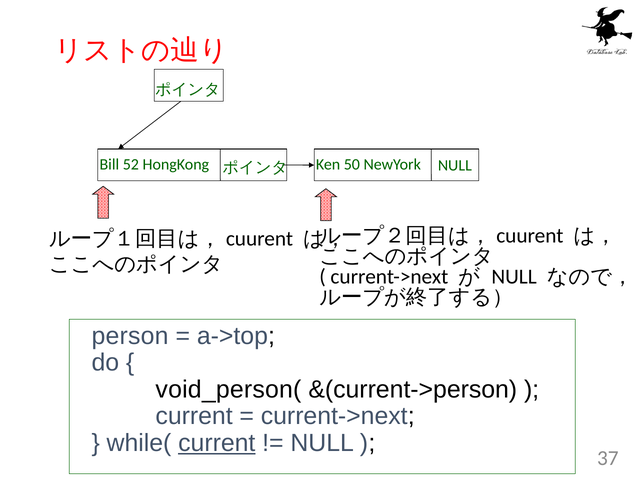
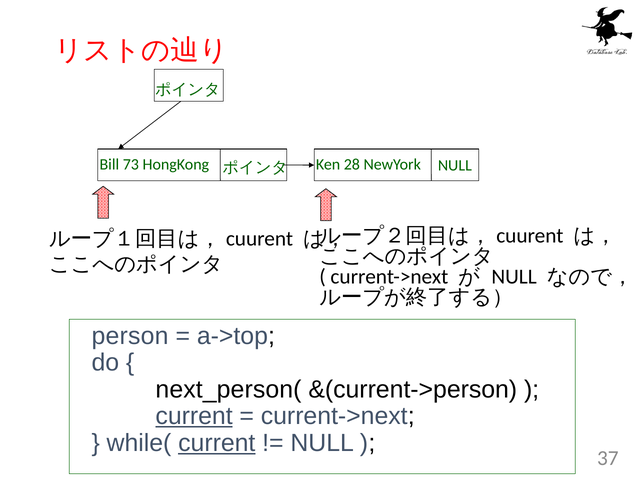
52: 52 -> 73 (131, 165)
50: 50 -> 28 (352, 165)
void_person(: void_person( -> next_person( (228, 390)
current underline: none -> present (194, 417)
